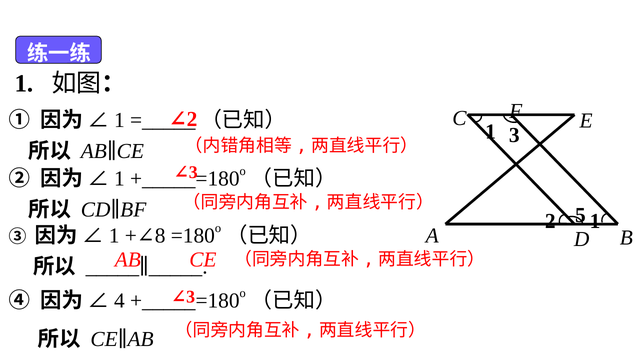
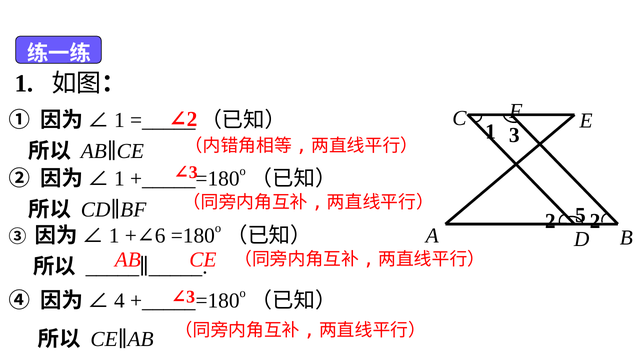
5 1: 1 -> 2 (595, 222)
8: 8 -> 6 (160, 236)
